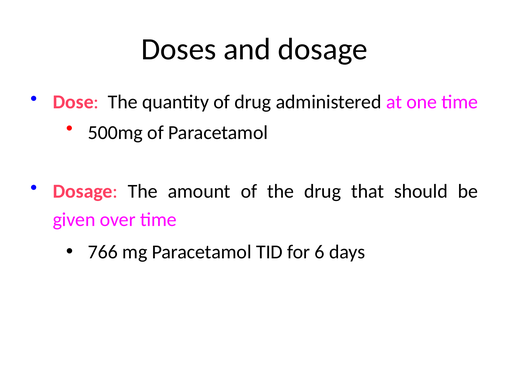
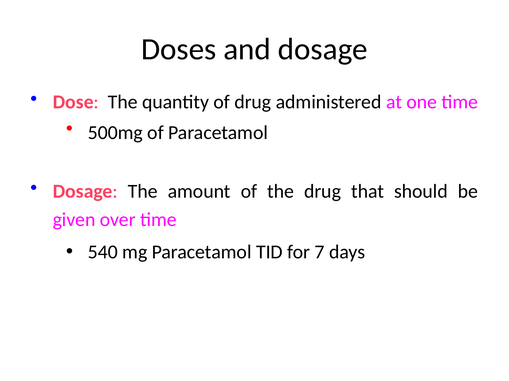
766: 766 -> 540 (103, 253)
6: 6 -> 7 (320, 253)
